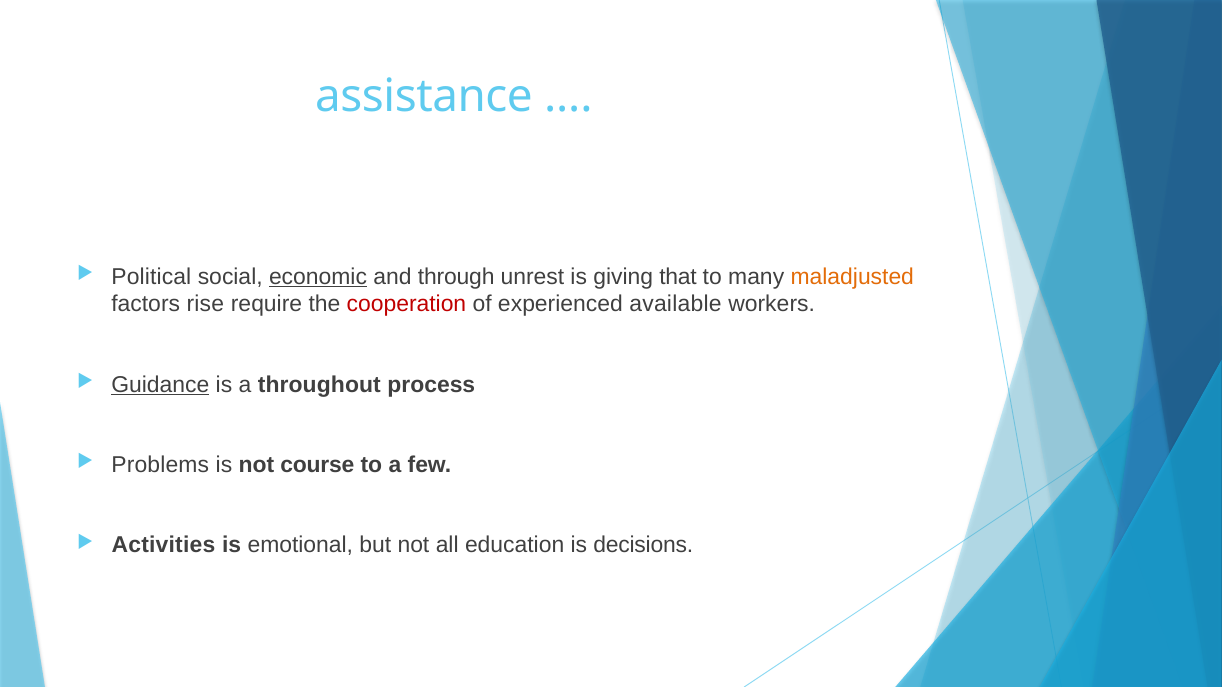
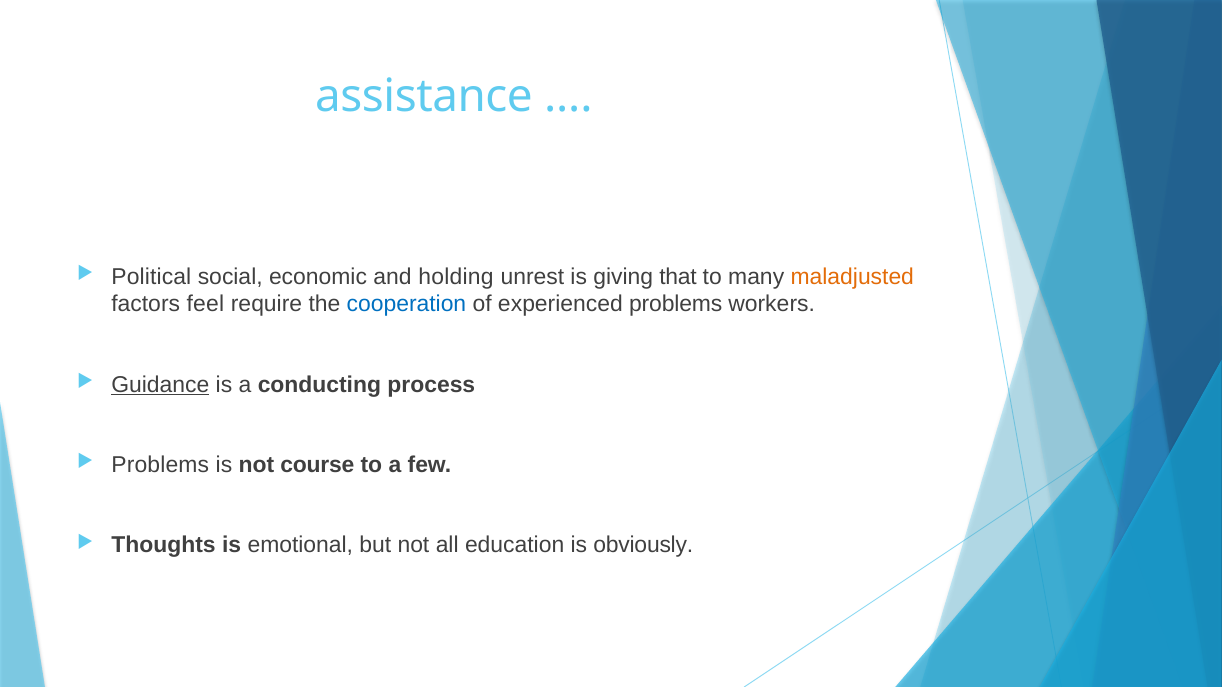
economic underline: present -> none (318, 277)
through: through -> holding (456, 277)
rise: rise -> feel (205, 304)
cooperation colour: red -> blue (406, 304)
experienced available: available -> problems (676, 304)
throughout: throughout -> conducting (319, 385)
Activities: Activities -> Thoughts (164, 546)
decisions: decisions -> obviously (643, 546)
